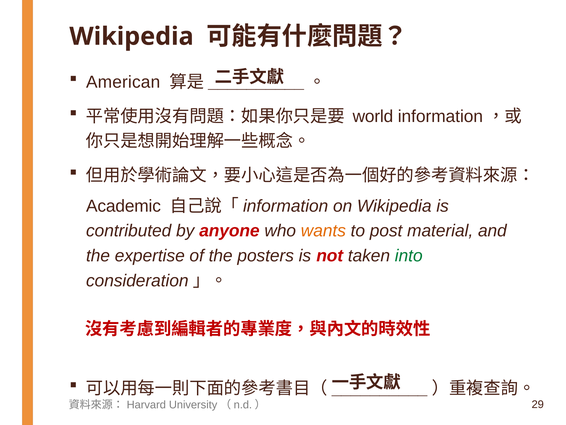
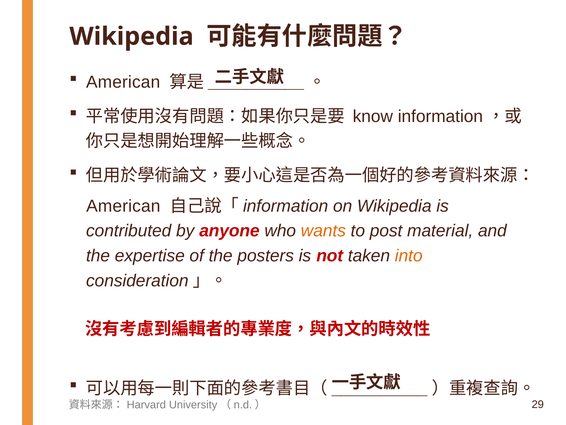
world: world -> know (373, 116)
Academic: Academic -> American (123, 206)
into colour: green -> orange (409, 256)
